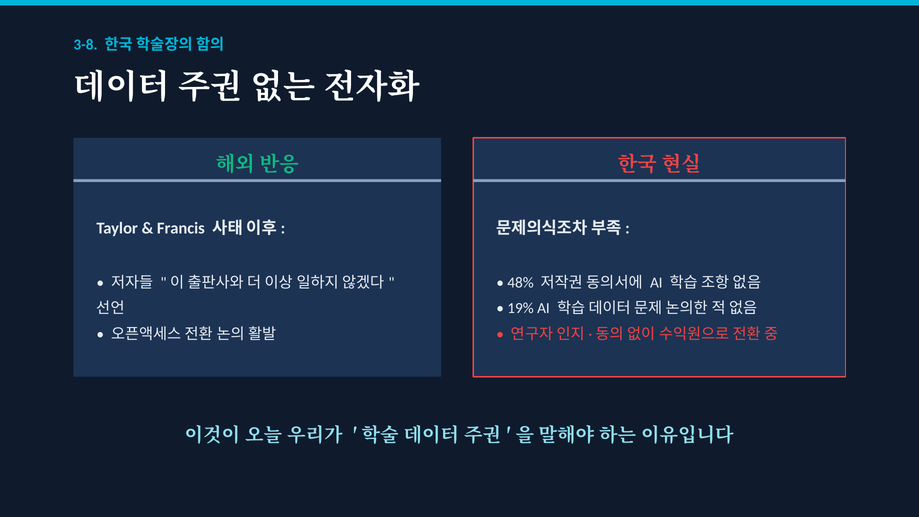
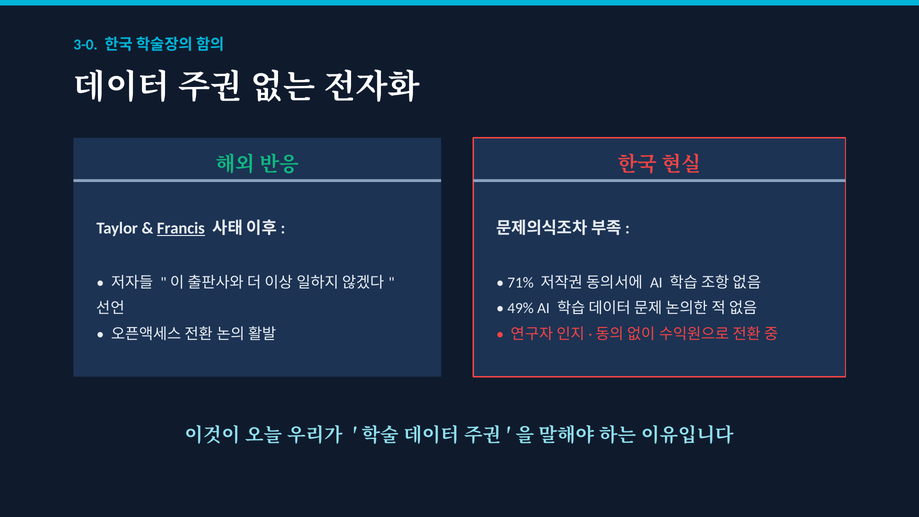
3-8: 3-8 -> 3-0 (86, 45)
Francis underline: none -> present (181, 228)
48%: 48% -> 71% (520, 283)
19%: 19% -> 49% (520, 308)
